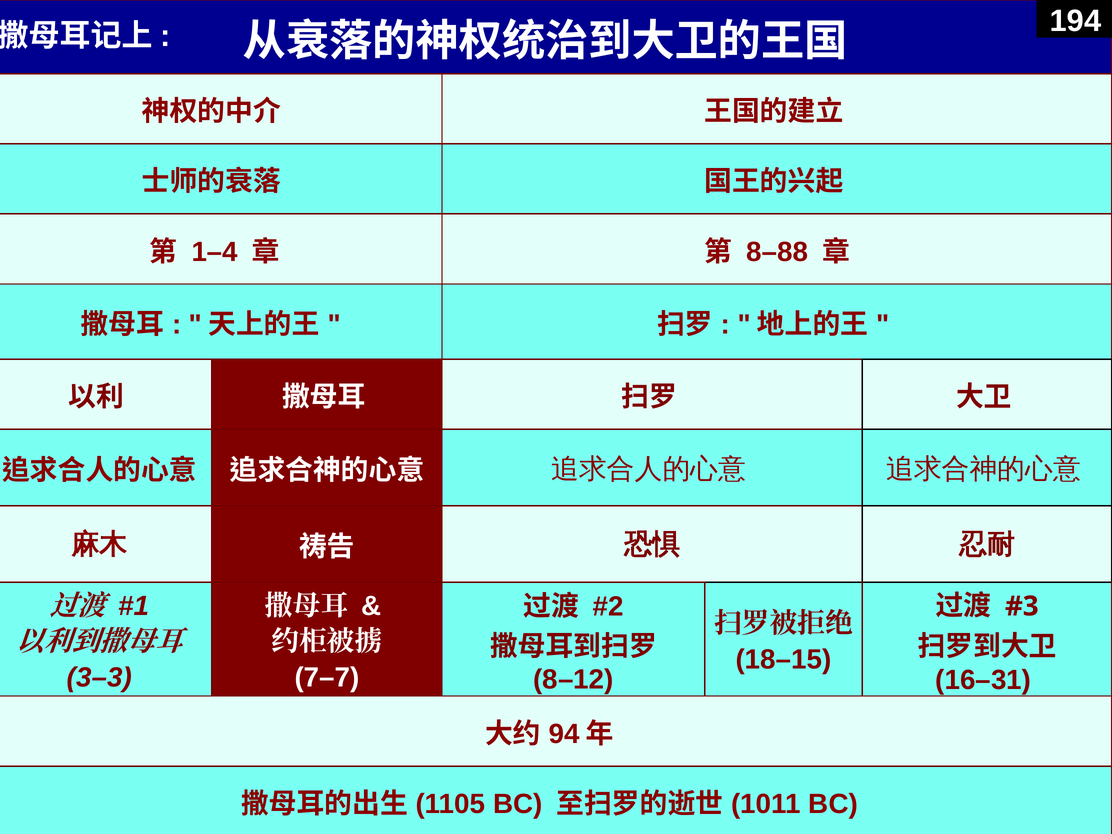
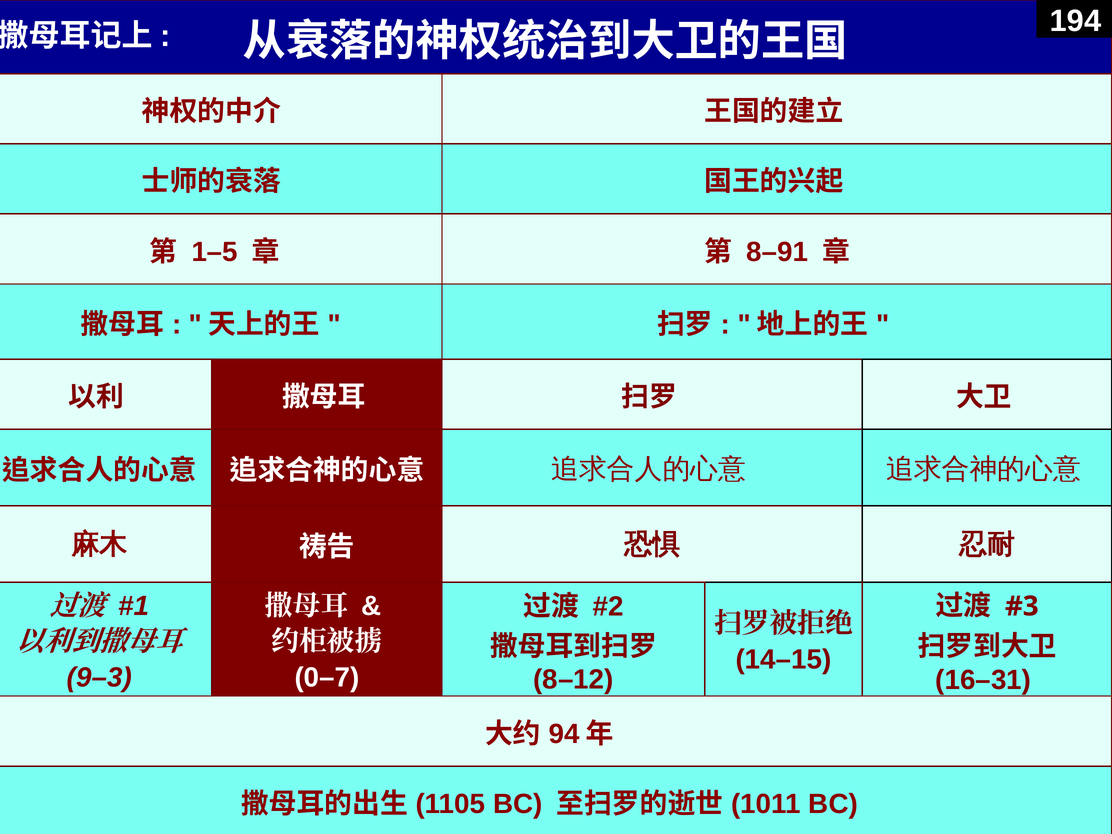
1–4: 1–4 -> 1–5 (215, 252)
8–88: 8–88 -> 8–91 (777, 252)
18–15: 18–15 -> 14–15 (784, 660)
3–3: 3–3 -> 9–3 (99, 677)
7–7: 7–7 -> 0–7 (327, 677)
